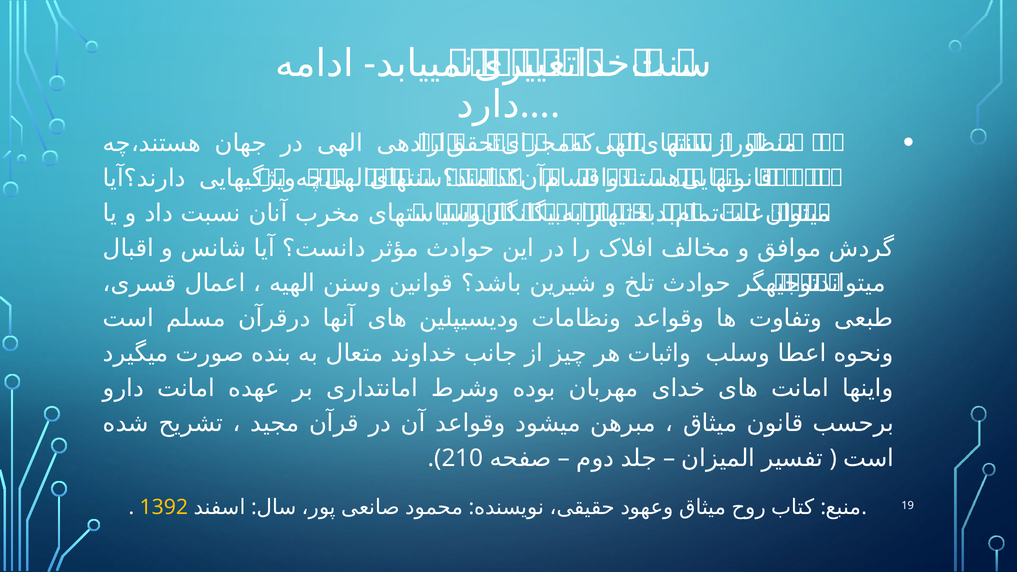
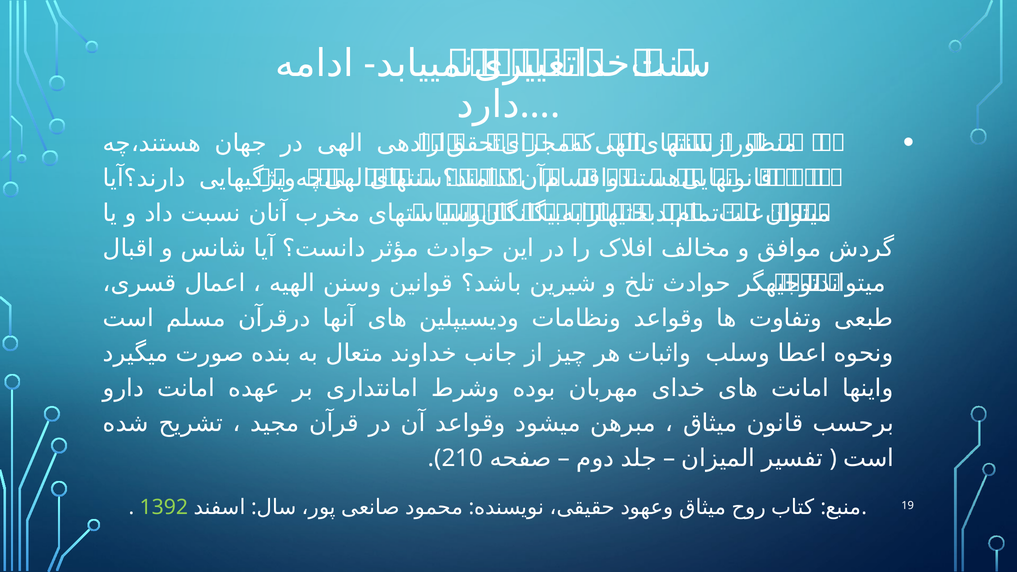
1392 colour: yellow -> light green (164, 507)
